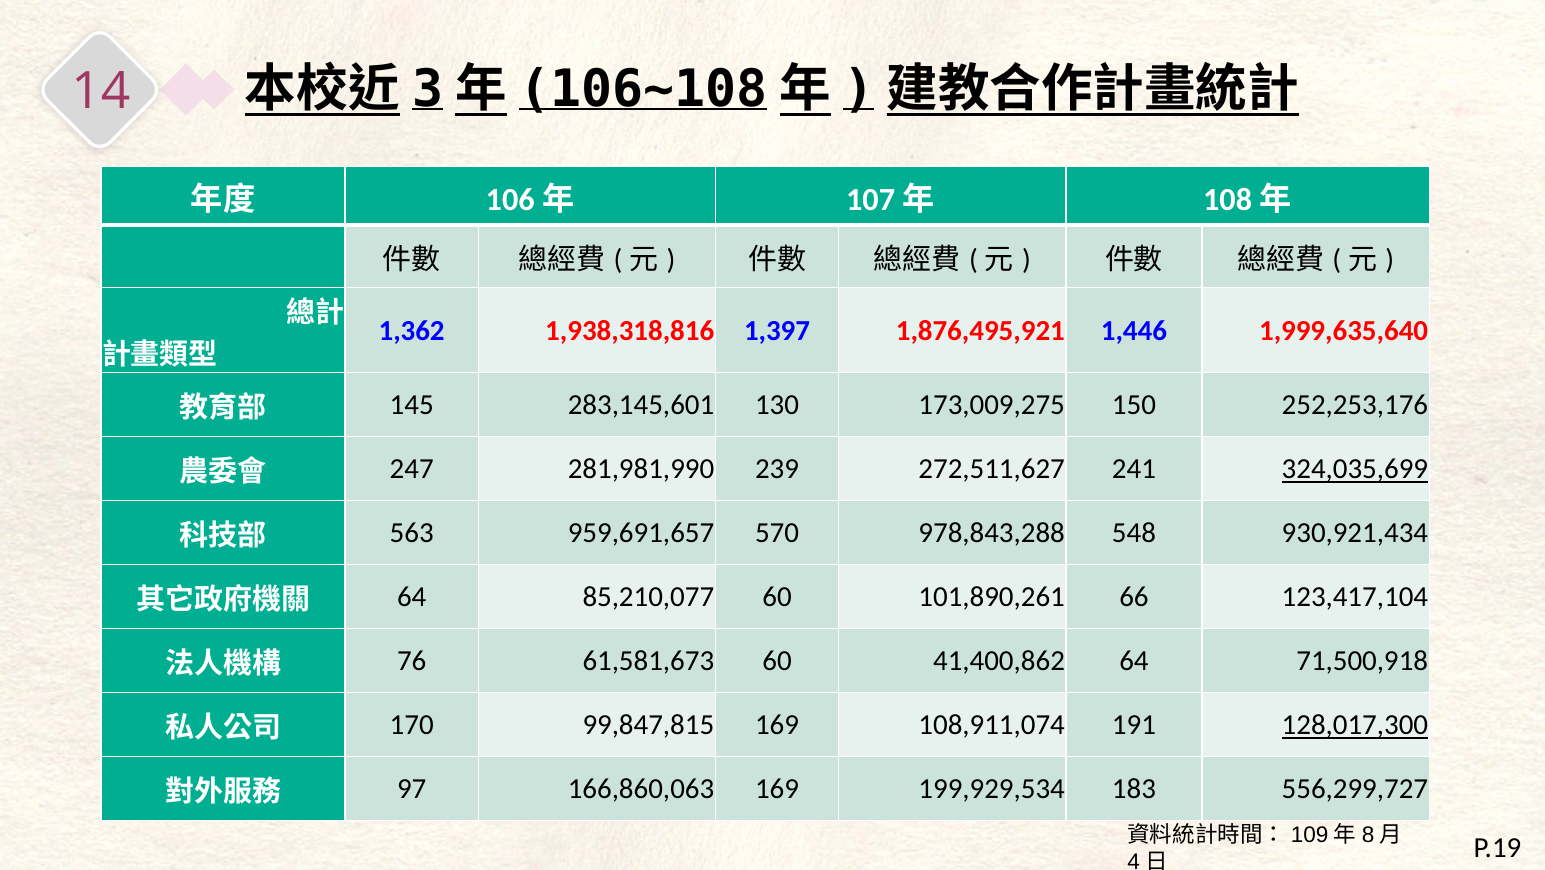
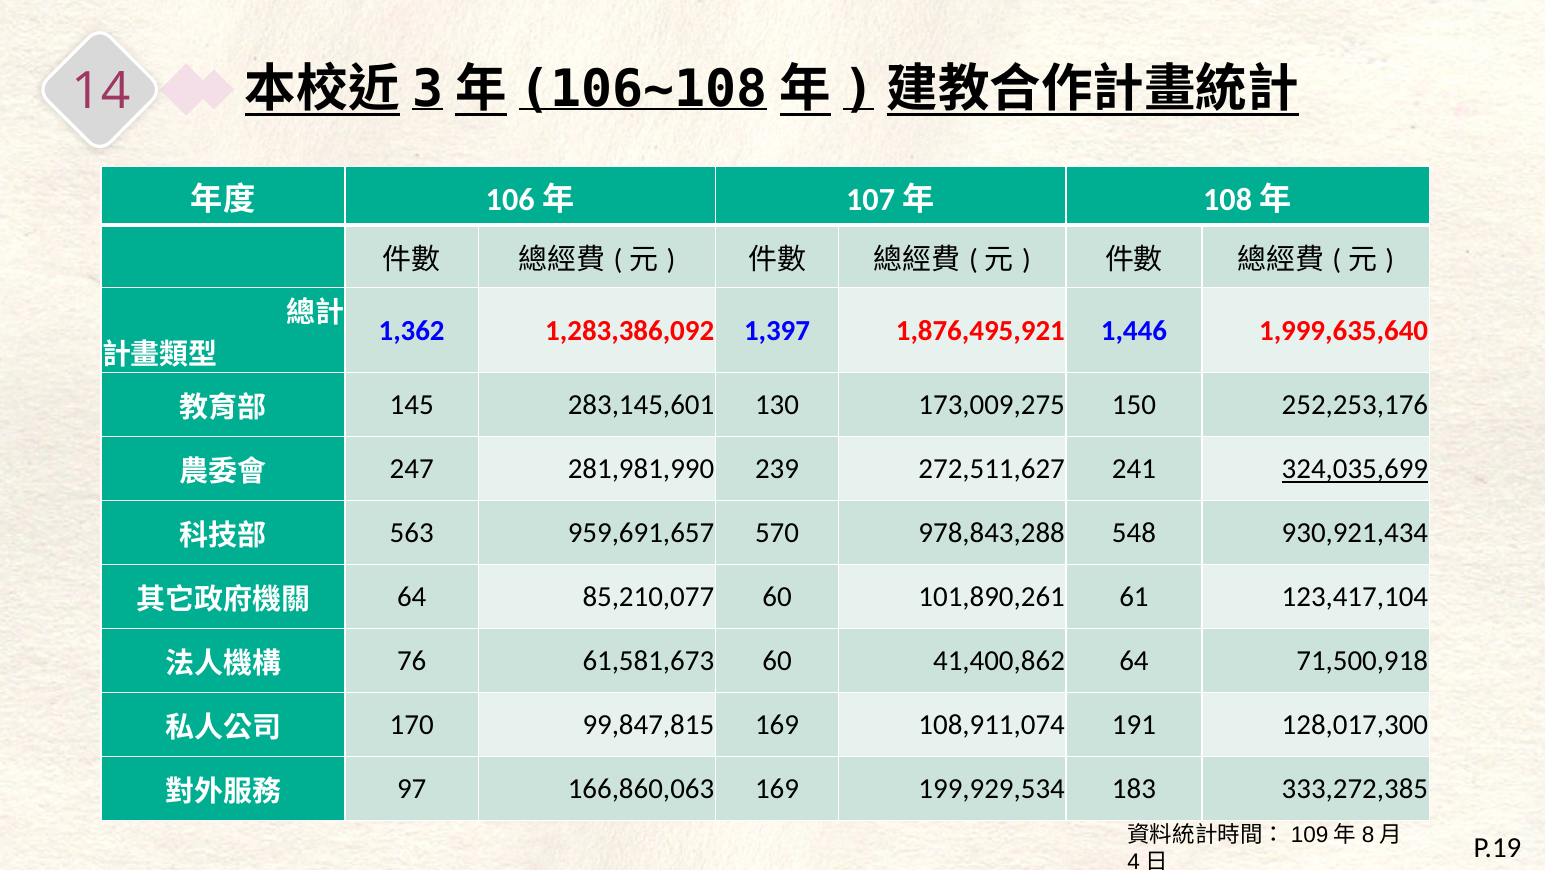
1,938,318,816: 1,938,318,816 -> 1,283,386,092 (630, 331)
66: 66 -> 61 (1134, 597)
128,017,300 underline: present -> none (1355, 725)
556,299,727: 556,299,727 -> 333,272,385 (1355, 789)
